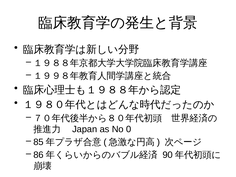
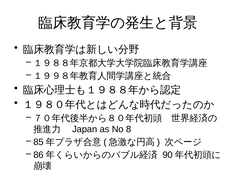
0: 0 -> 8 (129, 129)
